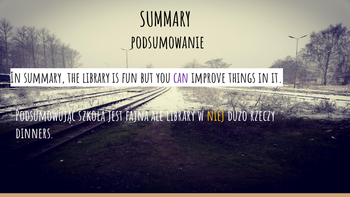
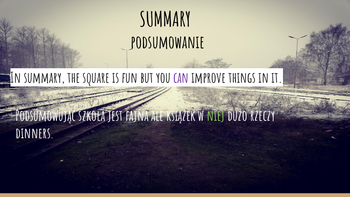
the library: library -> square (96, 78)
ale library: library -> książek (181, 116)
niej colour: yellow -> light green (216, 116)
